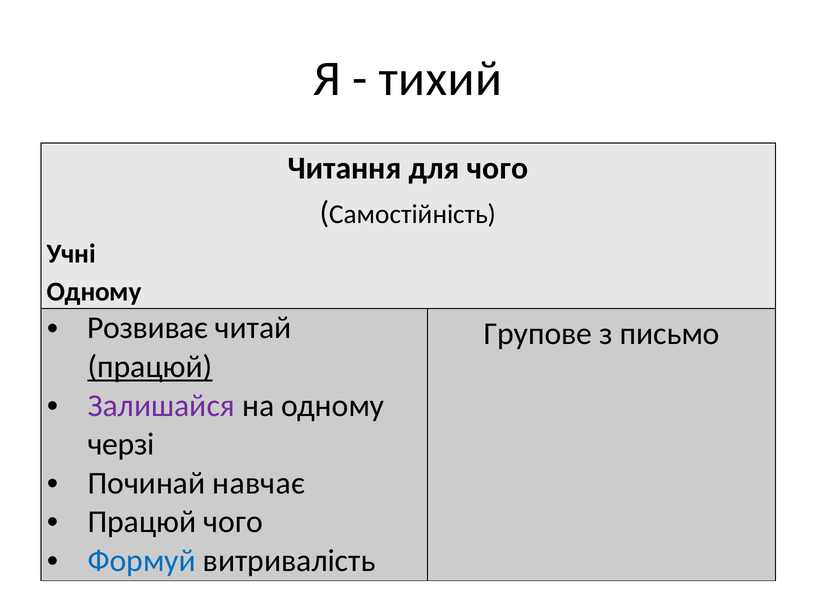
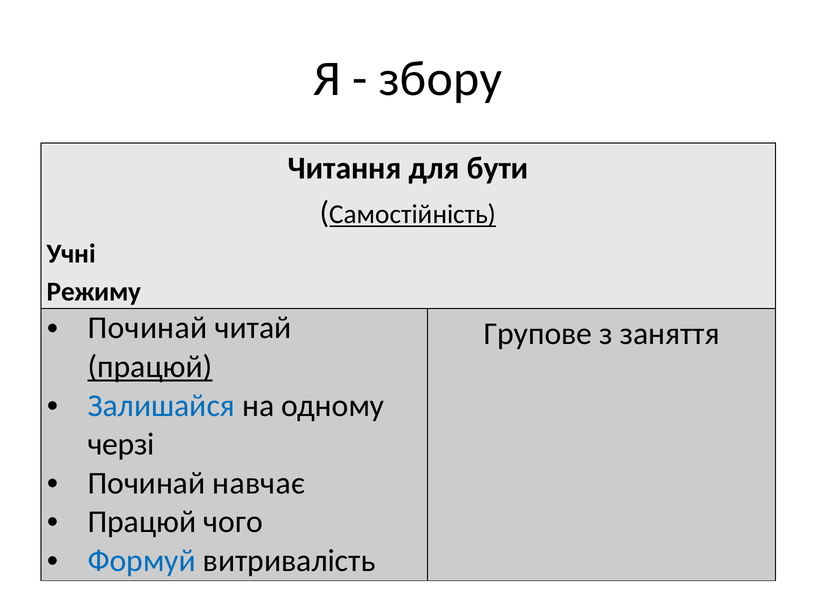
тихий: тихий -> збору (440, 79)
для чого: чого -> бути (498, 168)
Самостійність underline: none -> present (413, 214)
Одному: Одному -> Режиму (94, 292)
Розвиває: Розвиває -> Починай (148, 328)
письмо: письмо -> заняття (670, 334)
Залишайся colour: purple -> blue (161, 406)
